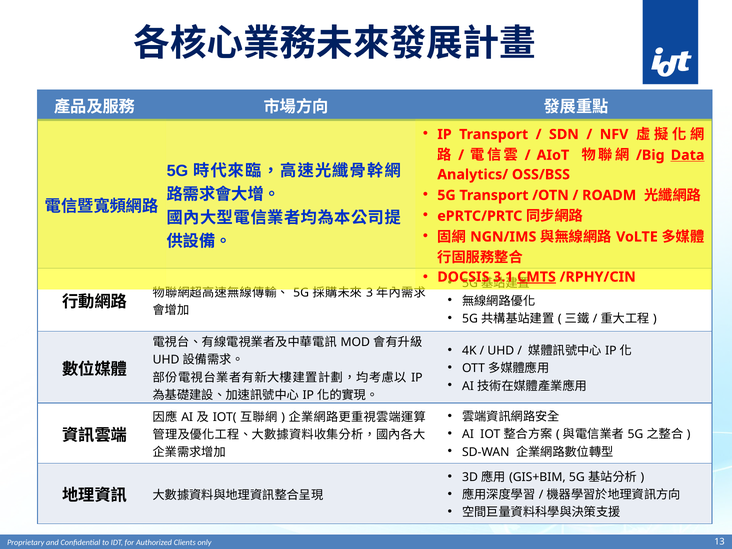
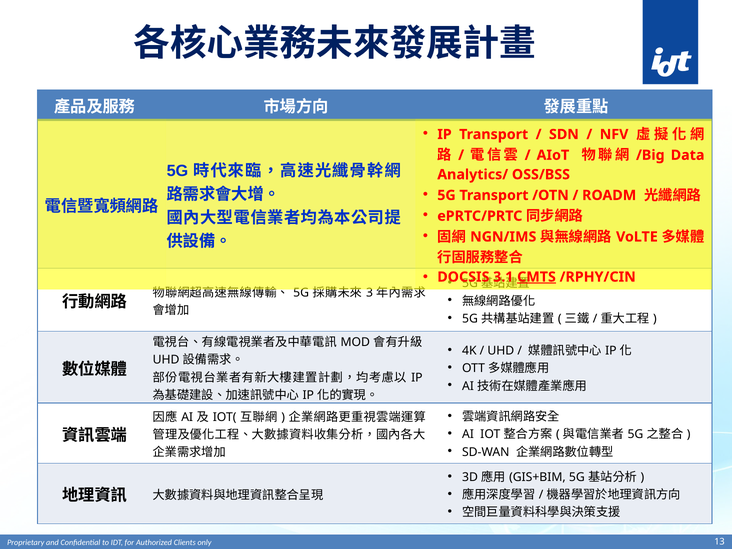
Data underline: present -> none (688, 155)
